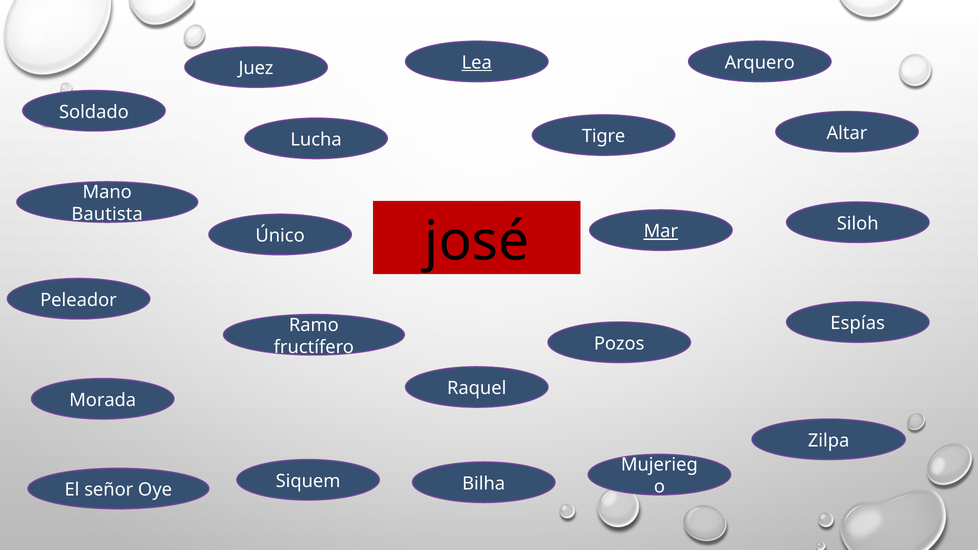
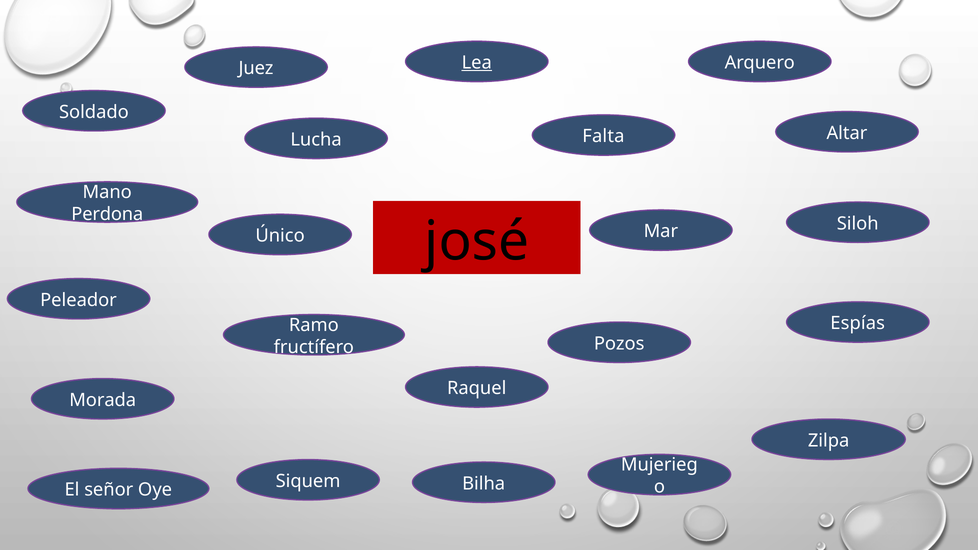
Tigre: Tigre -> Falta (603, 136)
Bautista: Bautista -> Perdona (107, 214)
Mar underline: present -> none (661, 231)
